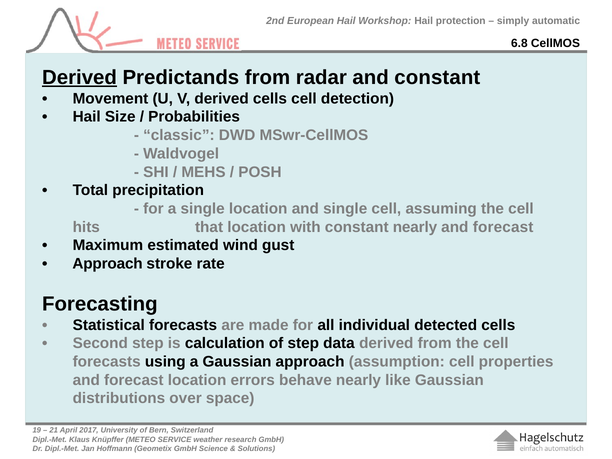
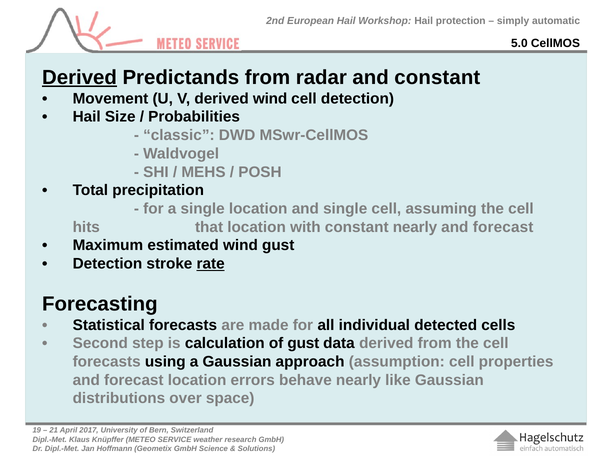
6.8: 6.8 -> 5.0 (519, 43)
derived cells: cells -> wind (270, 99)
Approach: Approach -> Detection (107, 264)
rate underline: none -> present (211, 264)
of step: step -> gust (303, 343)
